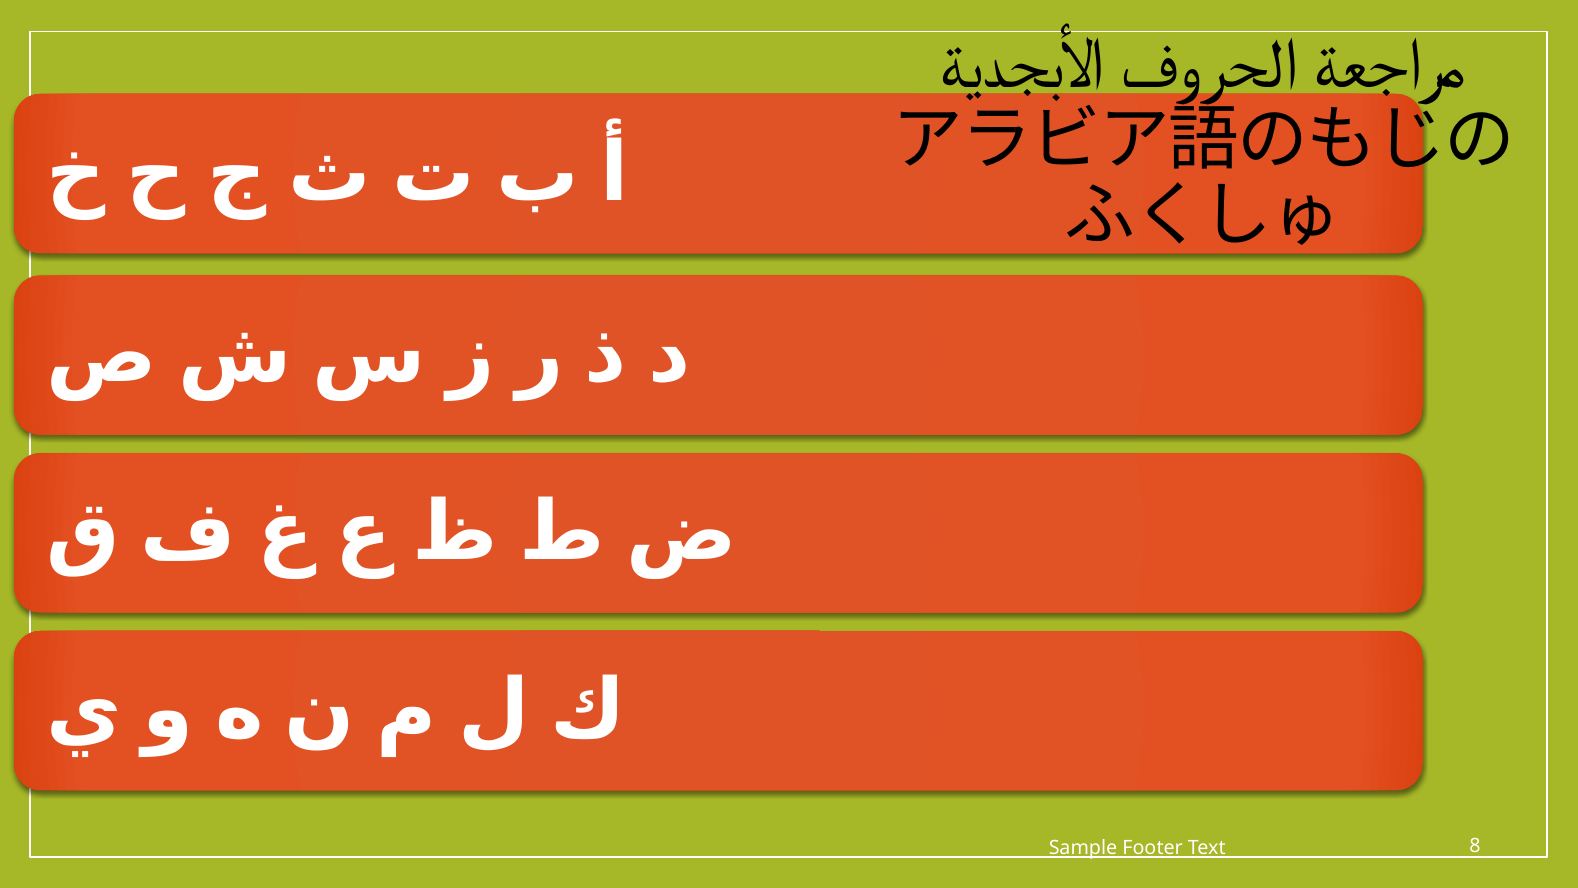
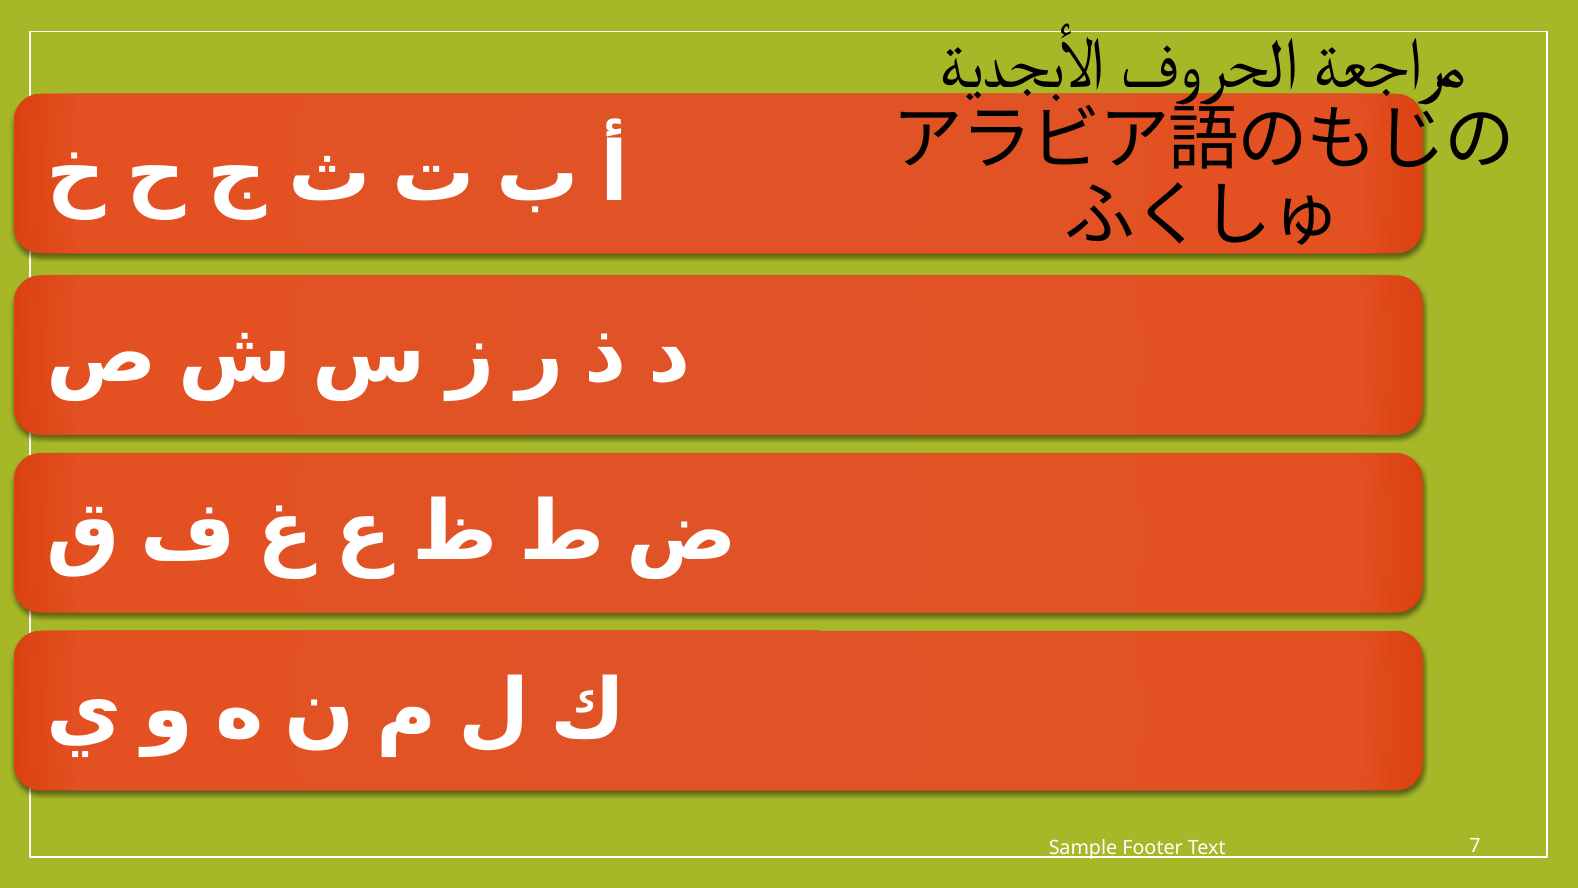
8: 8 -> 7 (1475, 846)
